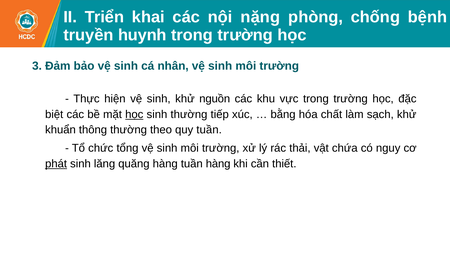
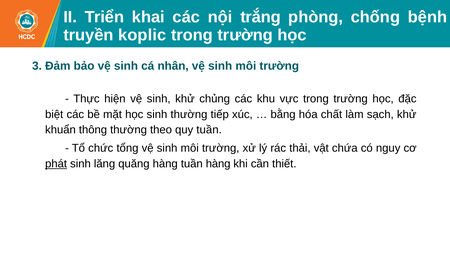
nặng: nặng -> trắng (261, 17)
huynh: huynh -> koplic (142, 35)
nguồn: nguồn -> chủng (215, 99)
học underline: present -> none (134, 114)
